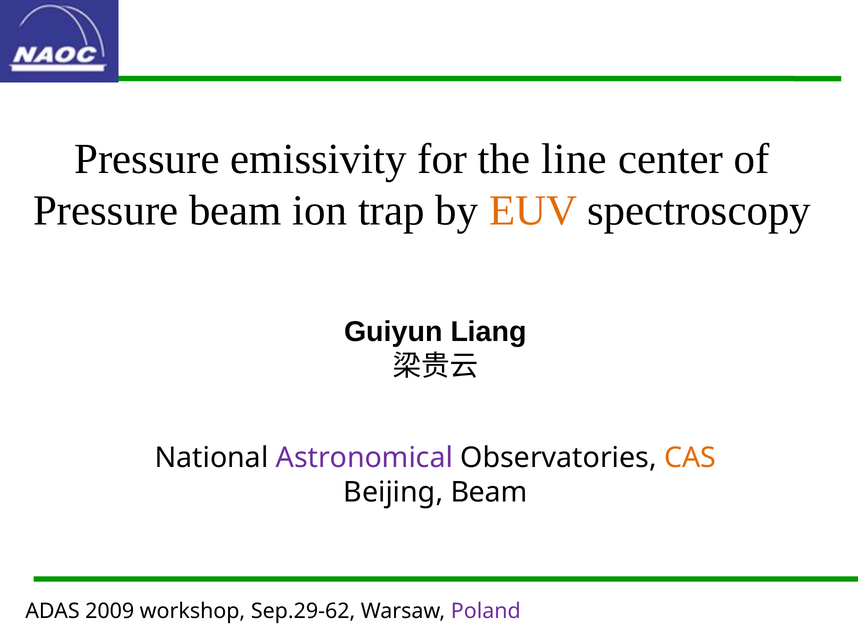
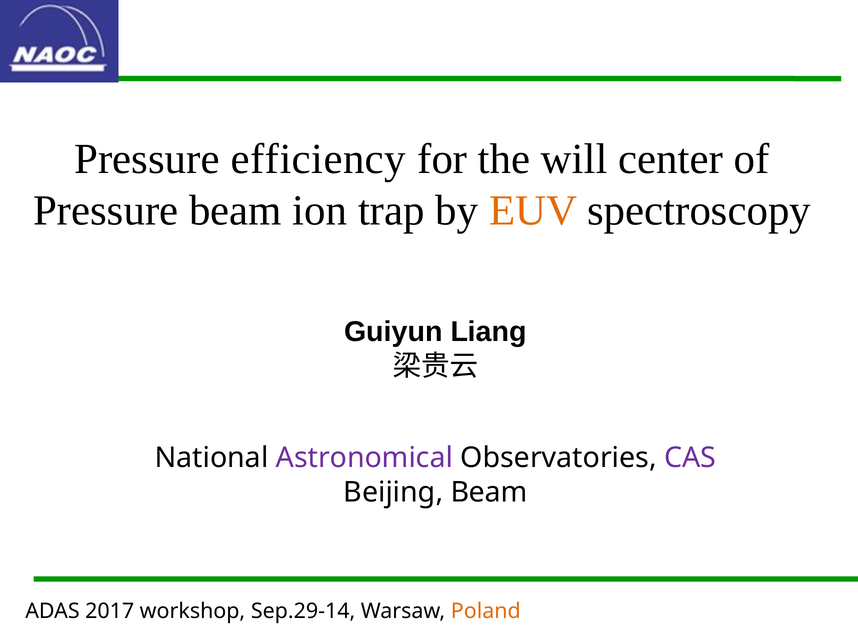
emissivity: emissivity -> efficiency (318, 159)
line: line -> will (574, 159)
CAS colour: orange -> purple (690, 457)
2009: 2009 -> 2017 (110, 611)
Sep.29-62: Sep.29-62 -> Sep.29-14 (303, 611)
Poland colour: purple -> orange (486, 611)
